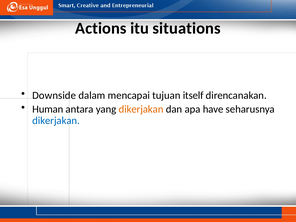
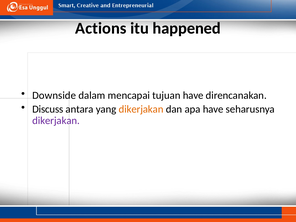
situations: situations -> happened (187, 28)
tujuan itself: itself -> have (193, 95)
Human: Human -> Discuss (48, 109)
dikerjakan colour: blue -> purple (56, 121)
